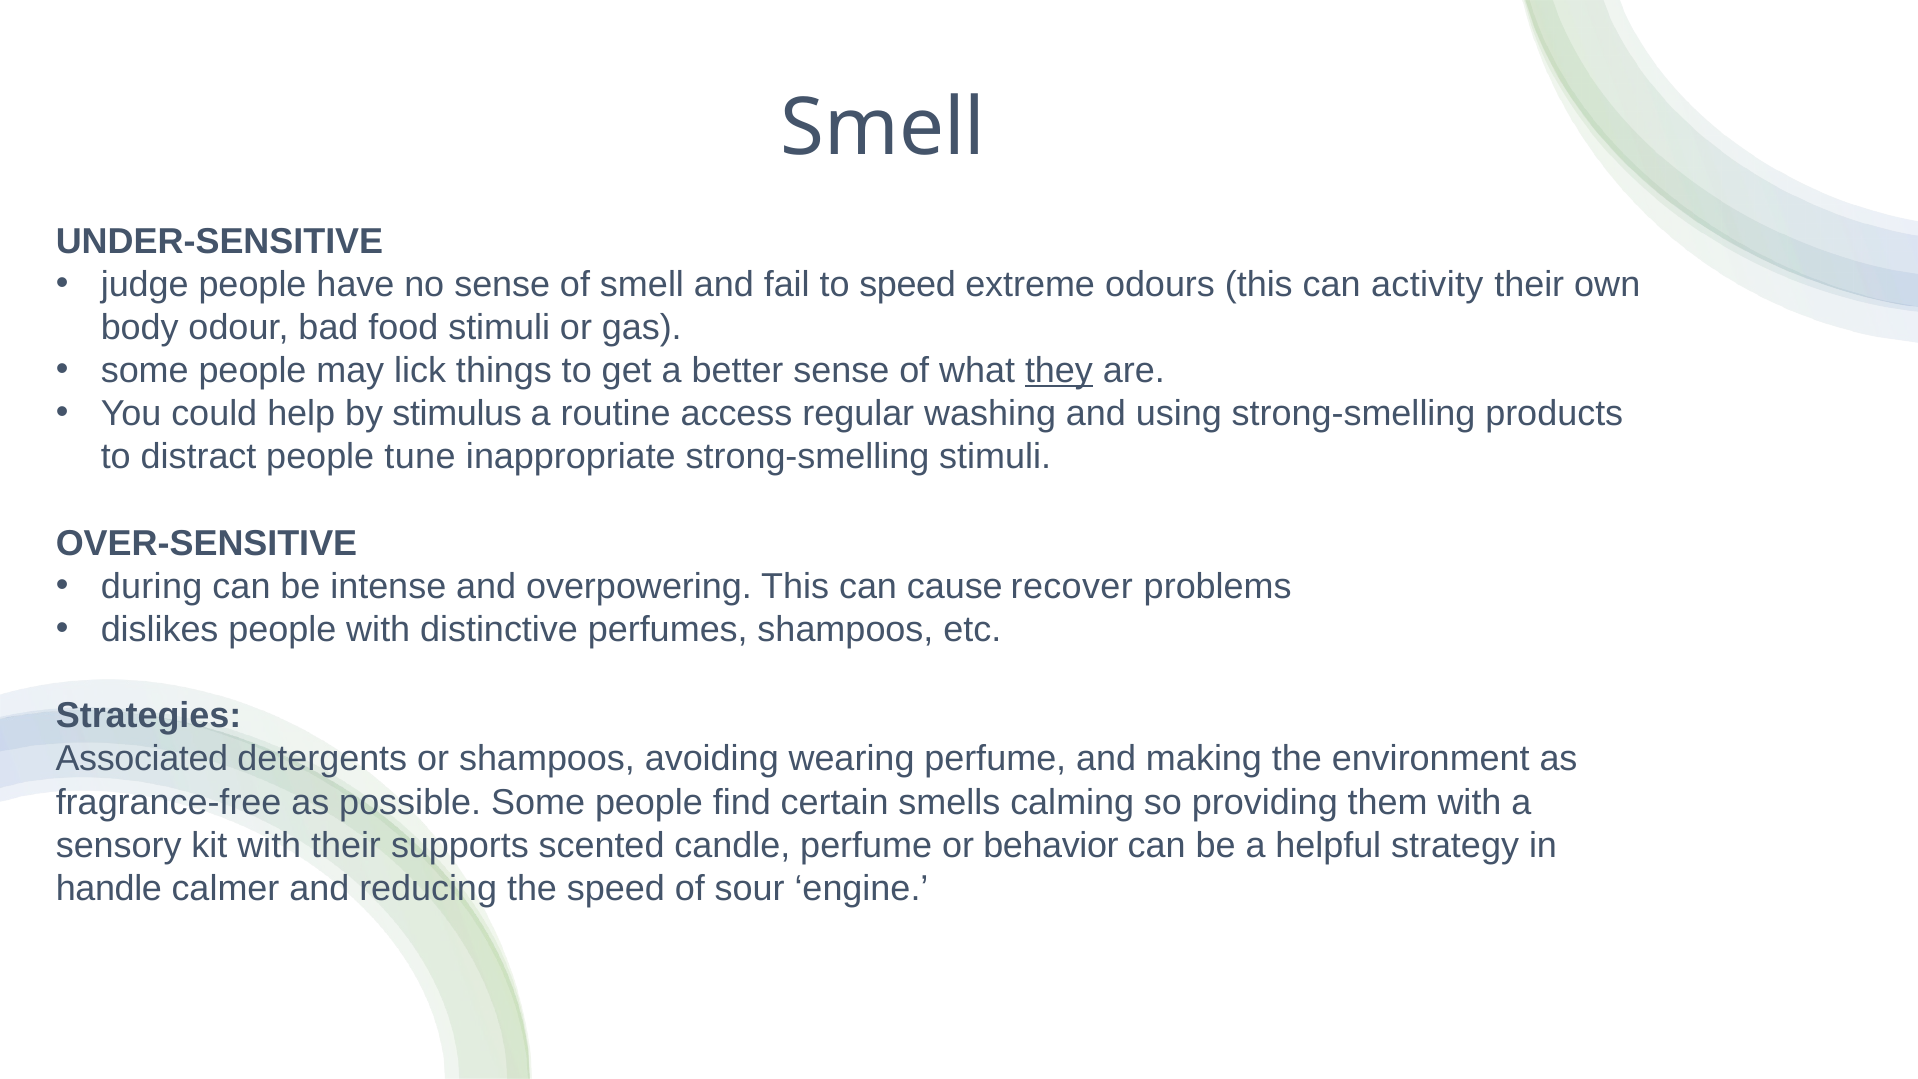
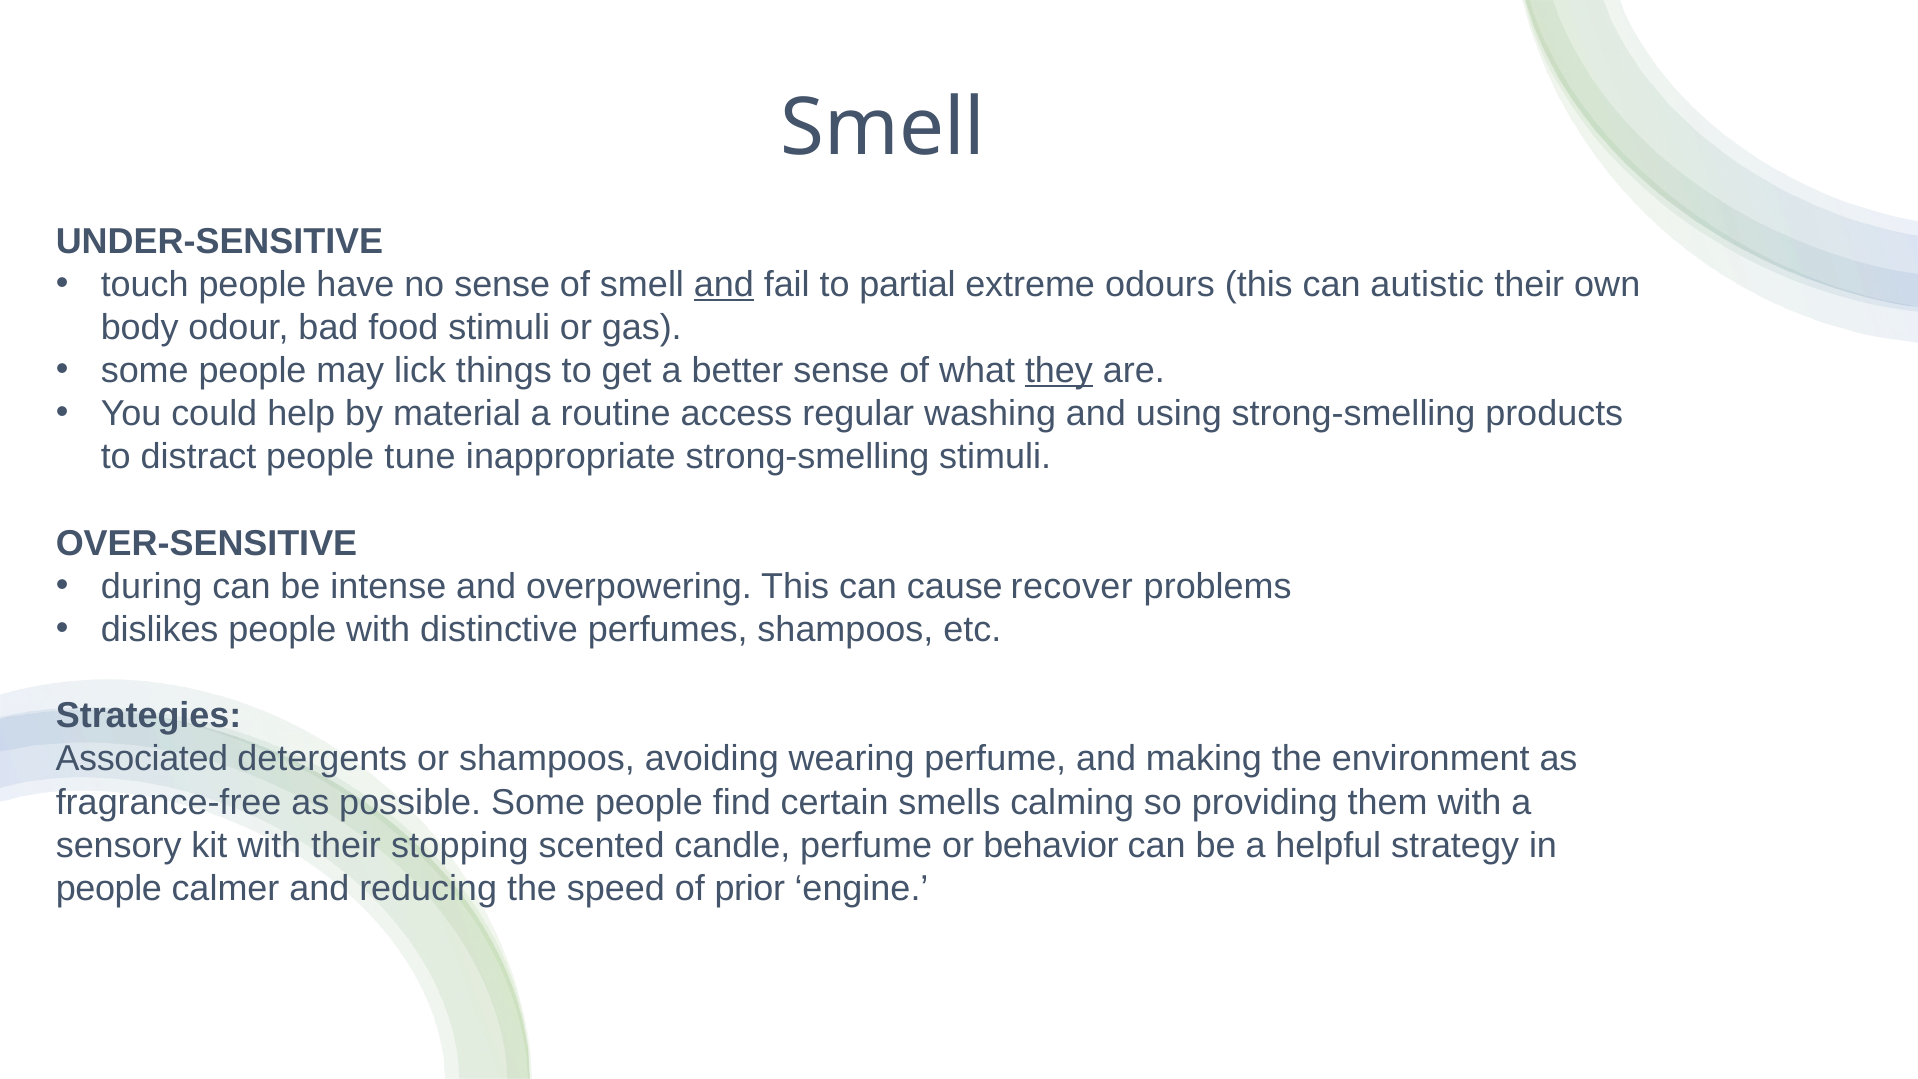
judge: judge -> touch (145, 284)
and underline: none -> present (724, 284)
to speed: speed -> partial (908, 284)
activity: activity -> autistic (1427, 284)
stimulus: stimulus -> material (457, 414)
supports: supports -> stopping (460, 845)
handle: handle -> people (109, 888)
sour: sour -> prior (750, 888)
